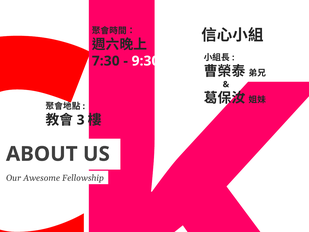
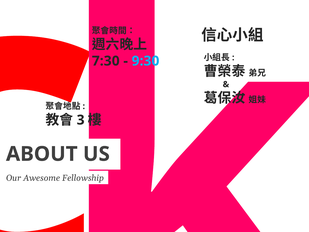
9:30 colour: white -> light blue (145, 61)
